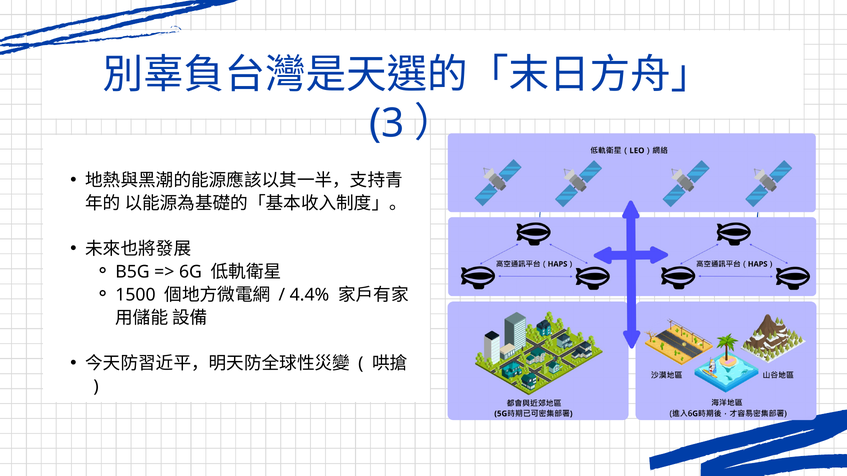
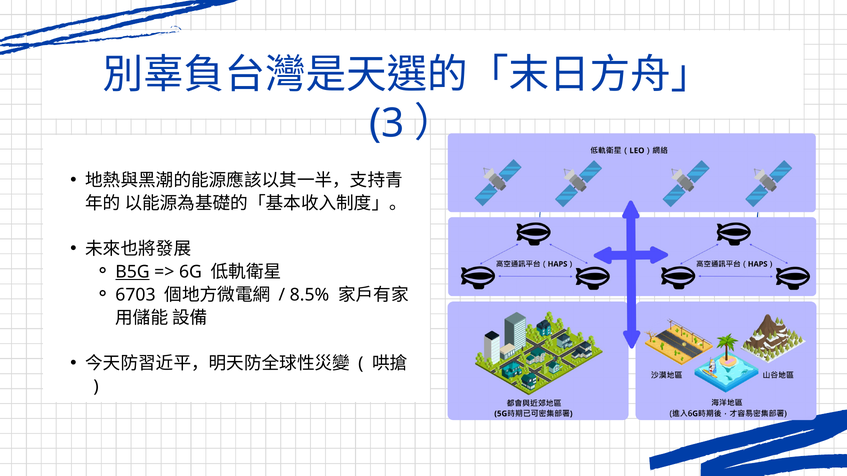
B5G underline: none -> present (132, 272)
1500: 1500 -> 6703 (135, 295)
4.4%: 4.4% -> 8.5% (309, 295)
